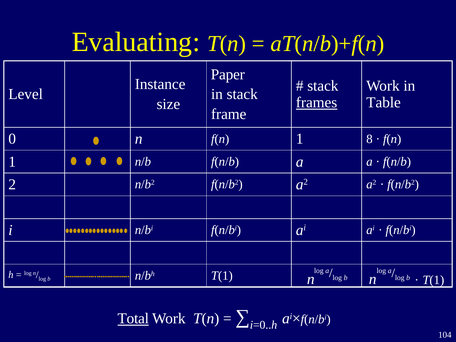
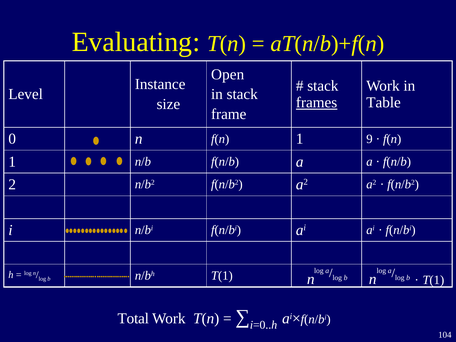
Paper: Paper -> Open (228, 74)
8: 8 -> 9 (369, 139)
Total underline: present -> none (133, 319)
